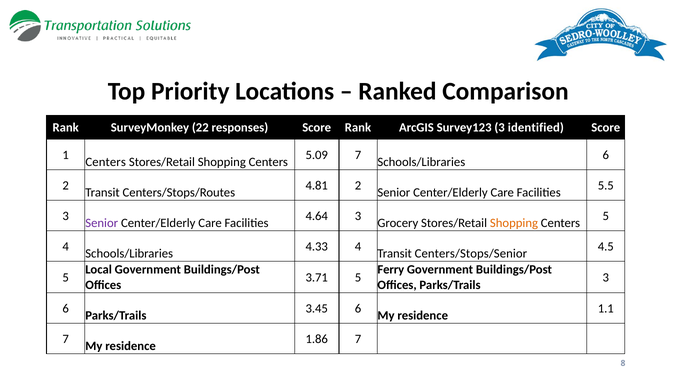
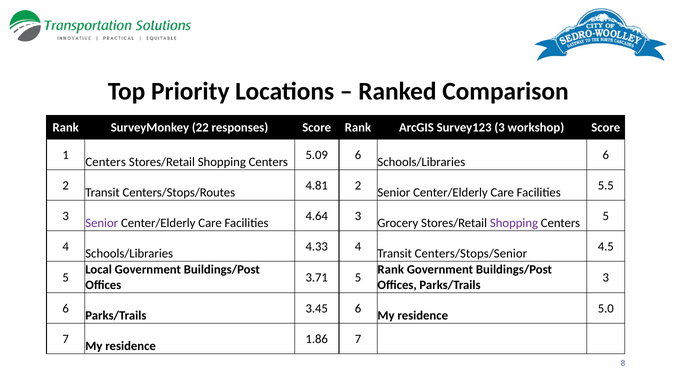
identified: identified -> workshop (536, 128)
5.09 7: 7 -> 6 (358, 155)
Shopping colour: orange -> purple (514, 223)
Ferry: Ferry -> Rank (391, 269)
1.1: 1.1 -> 5.0 (606, 308)
